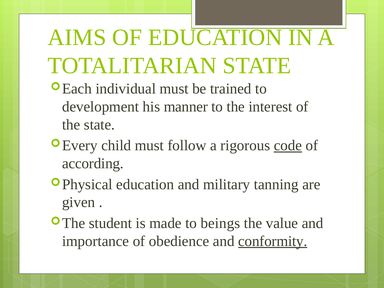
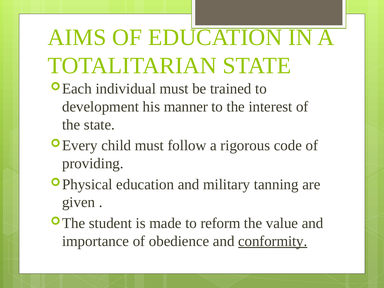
code underline: present -> none (288, 146)
according: according -> providing (93, 163)
beings: beings -> reform (220, 223)
